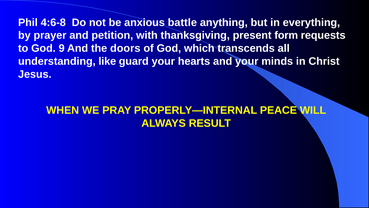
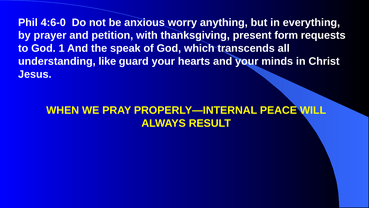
4:6-8: 4:6-8 -> 4:6-0 (53, 22)
battle: battle -> worry (182, 22)
9: 9 -> 1 (62, 48)
doors: doors -> speak (125, 48)
